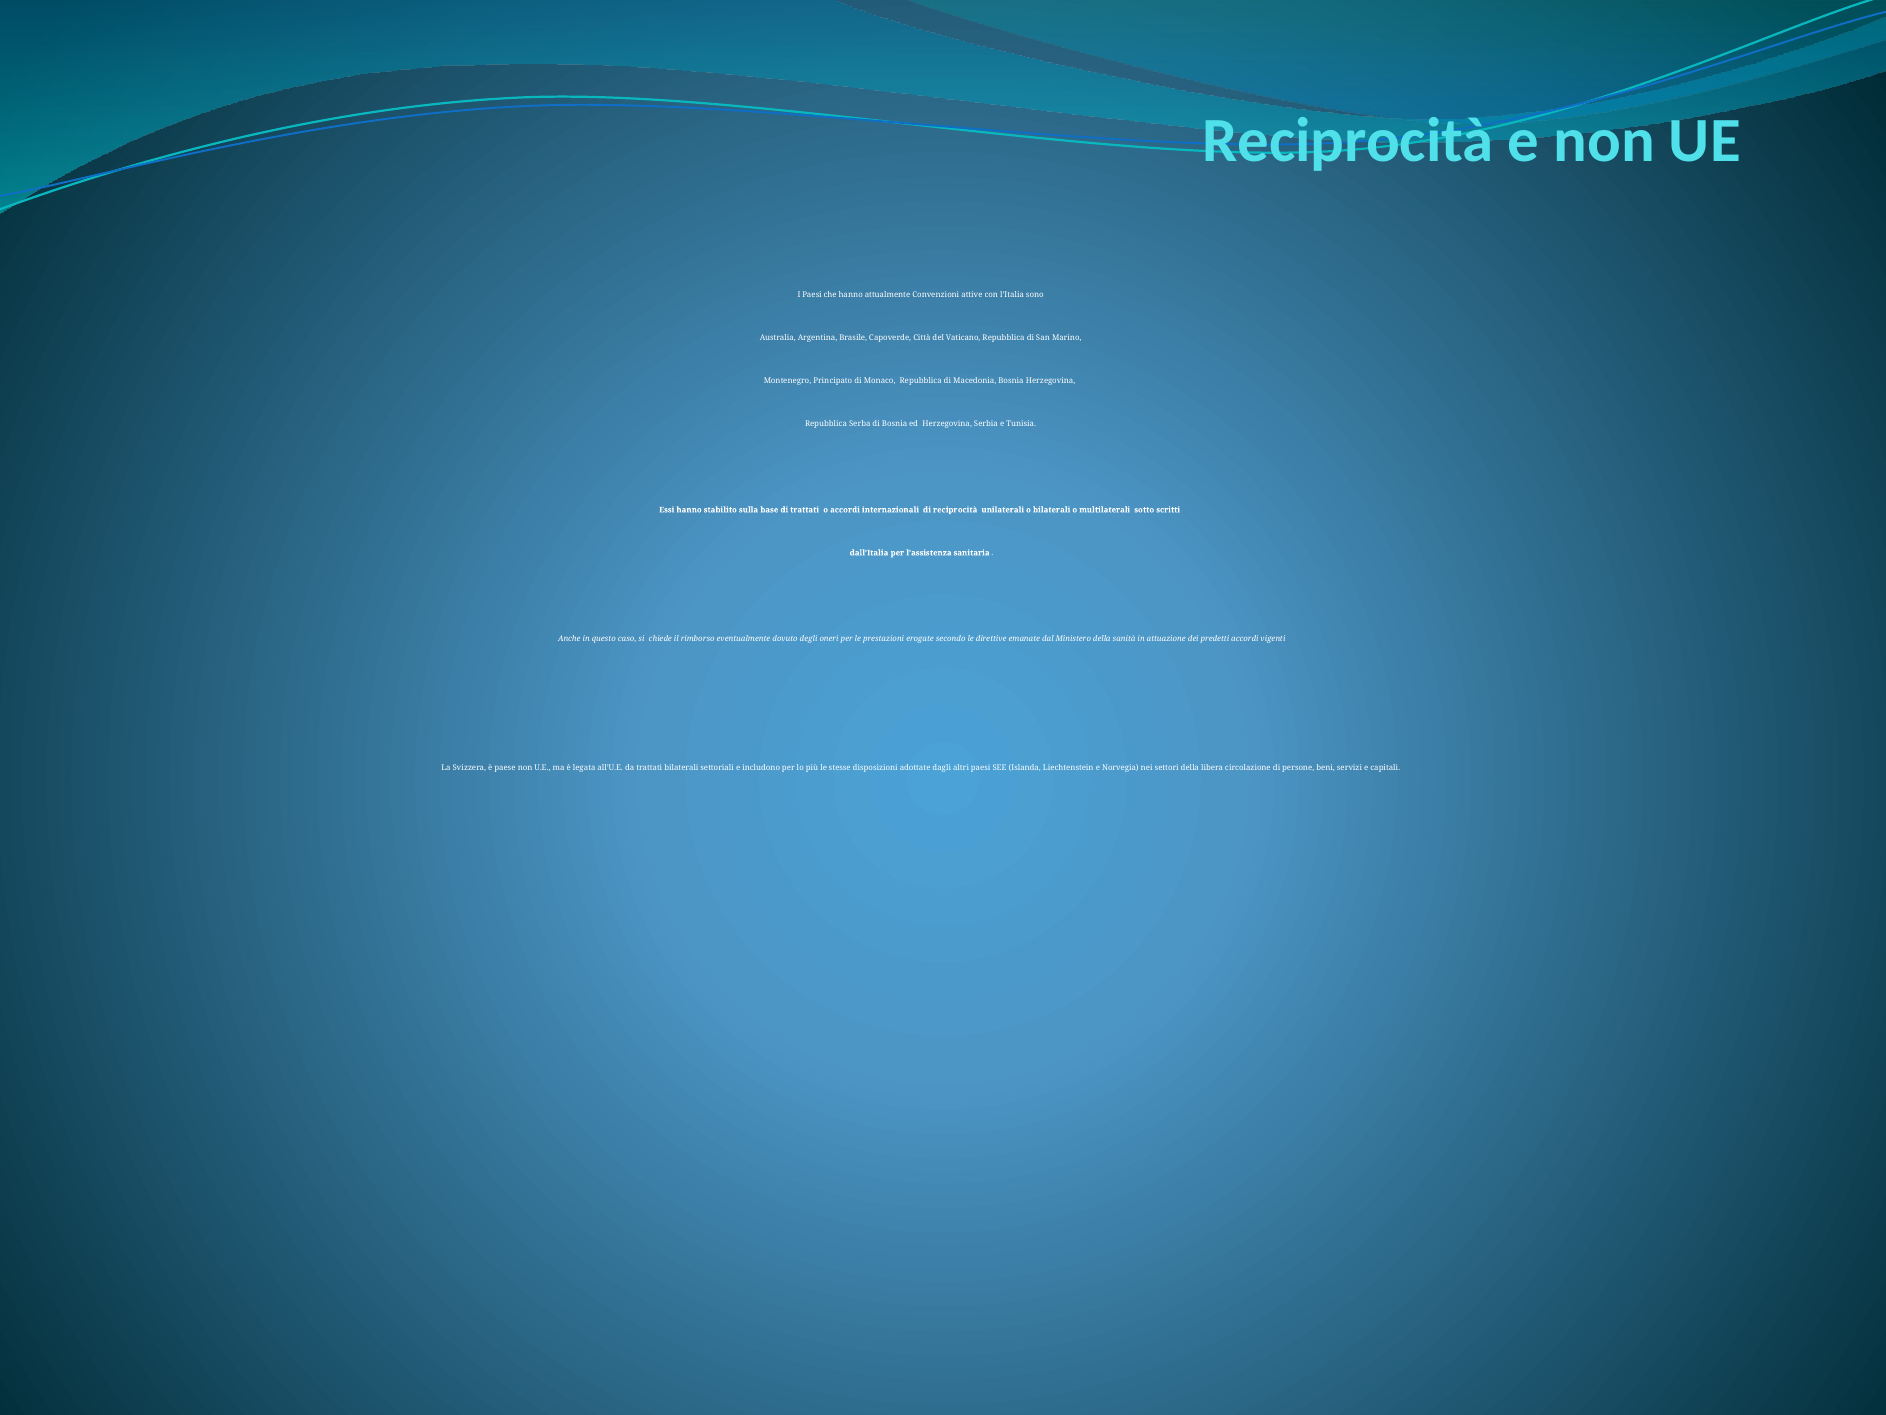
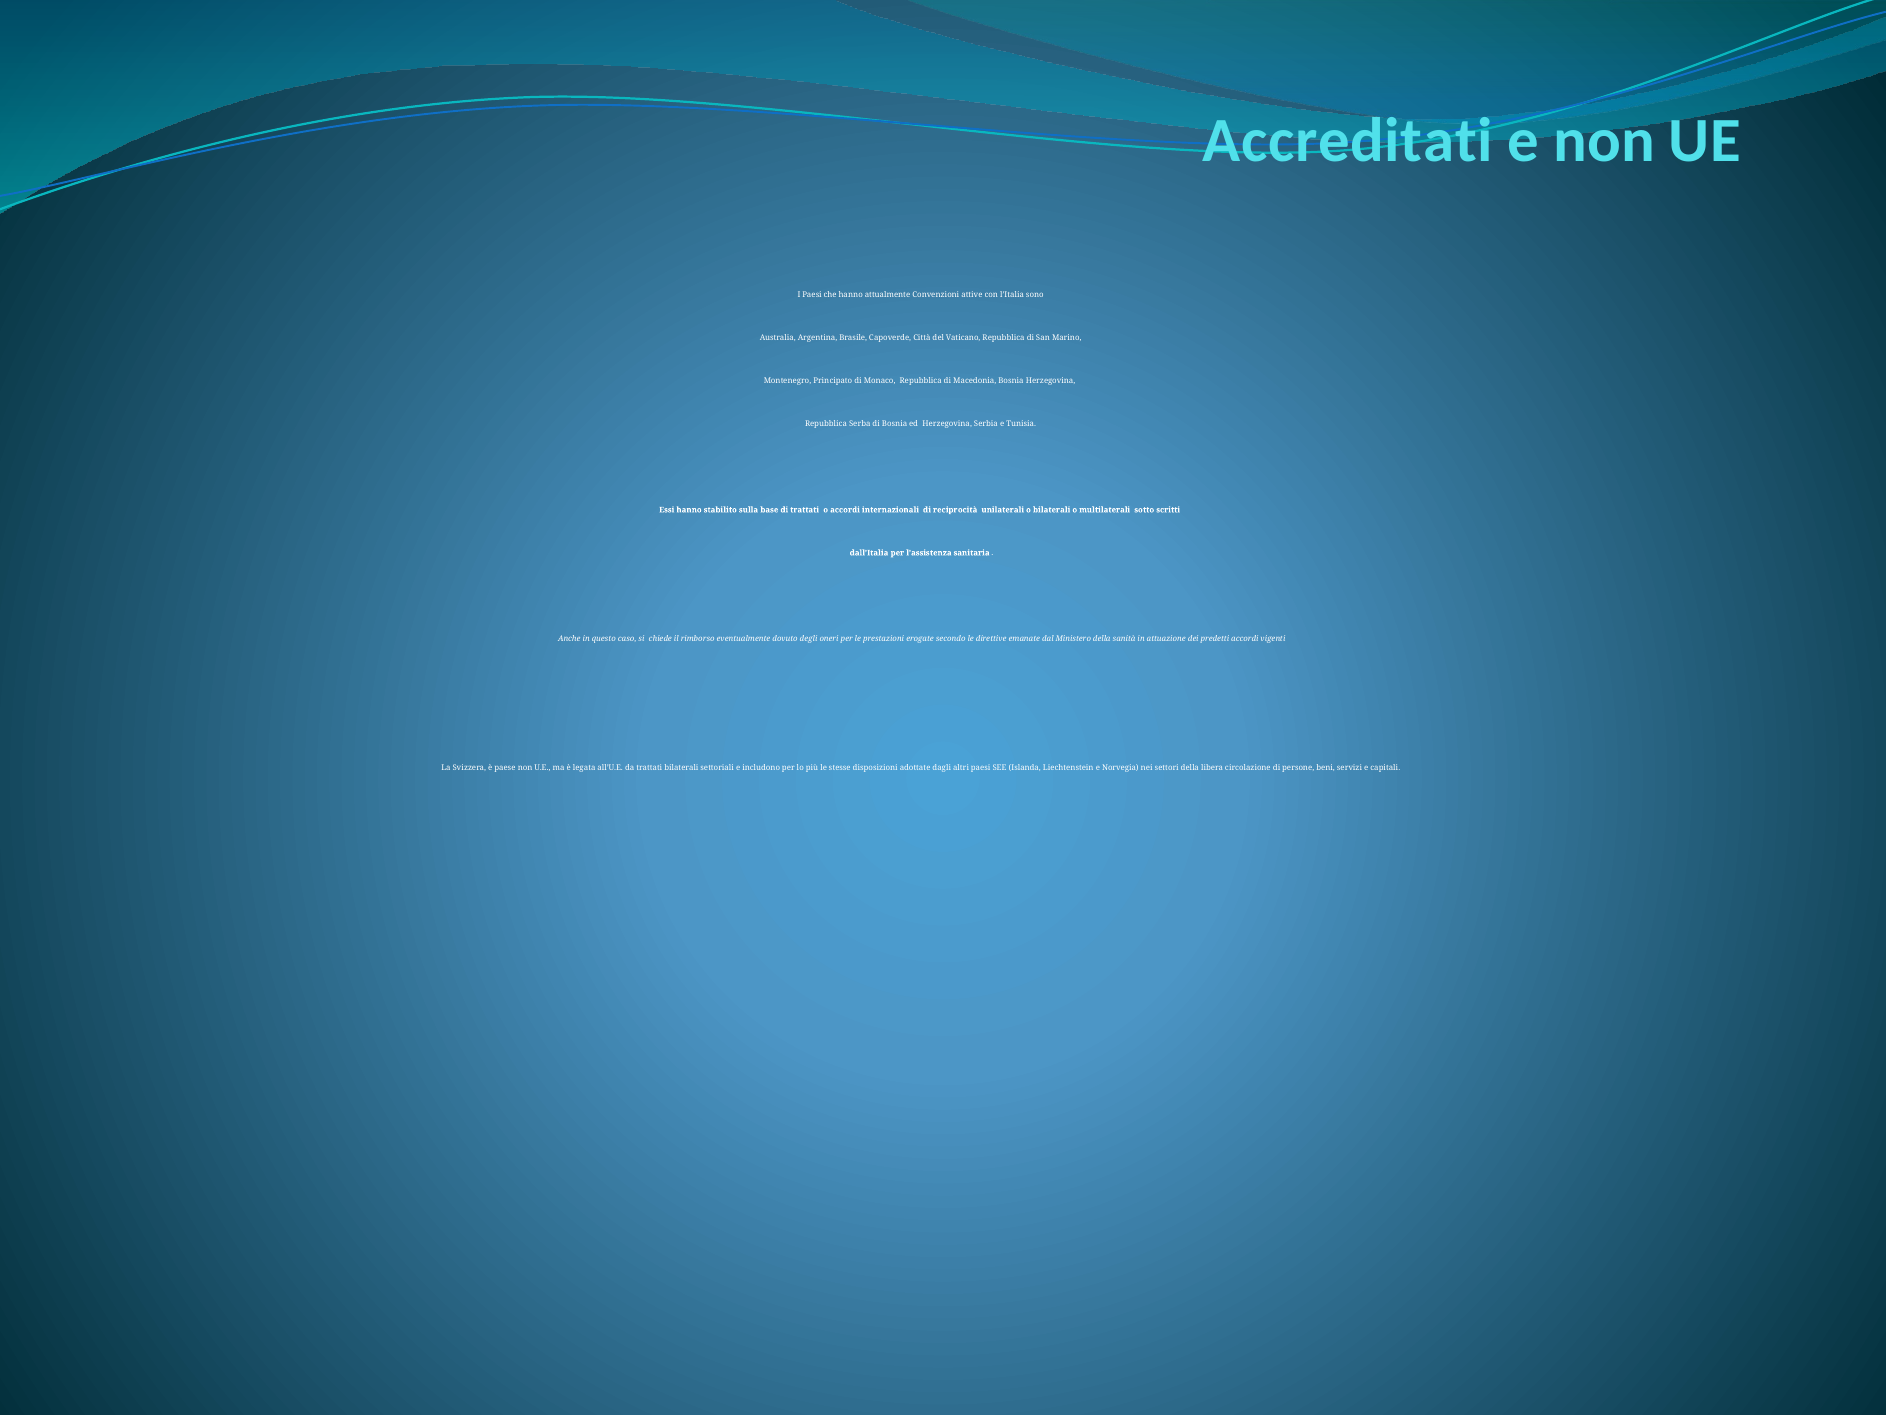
Reciprocità: Reciprocità -> Accreditati (1348, 140)
